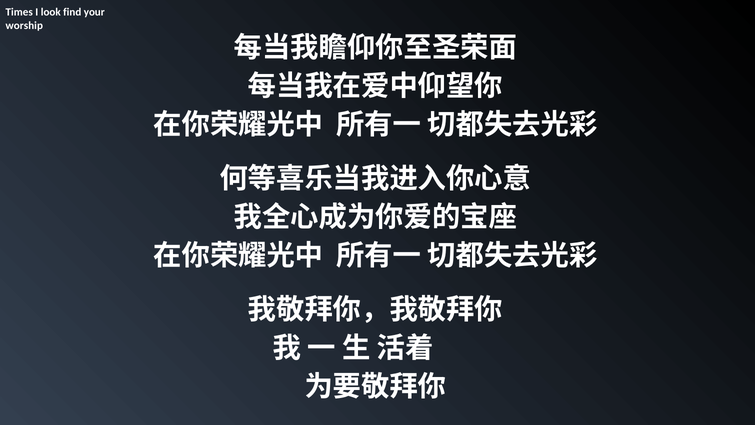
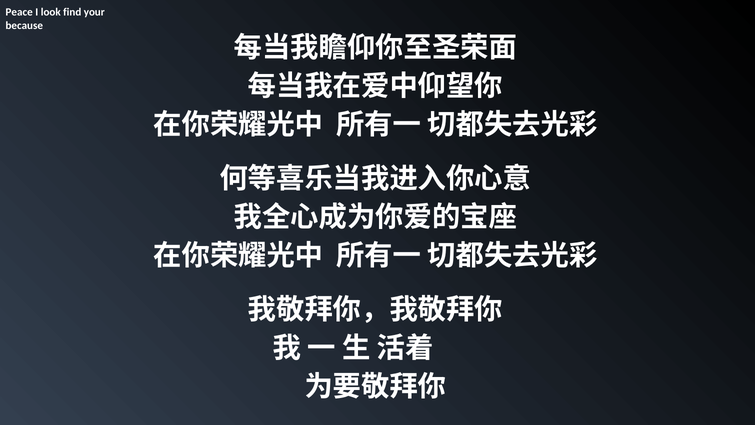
Times: Times -> Peace (19, 12)
worship: worship -> because (24, 26)
